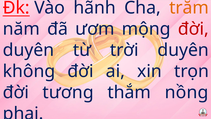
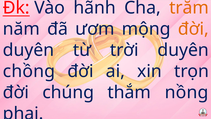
đời colour: red -> orange (193, 29)
không: không -> chồng (29, 71)
tương: tương -> chúng (68, 92)
